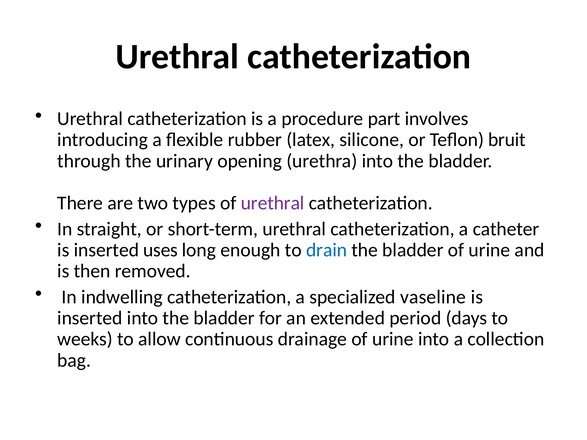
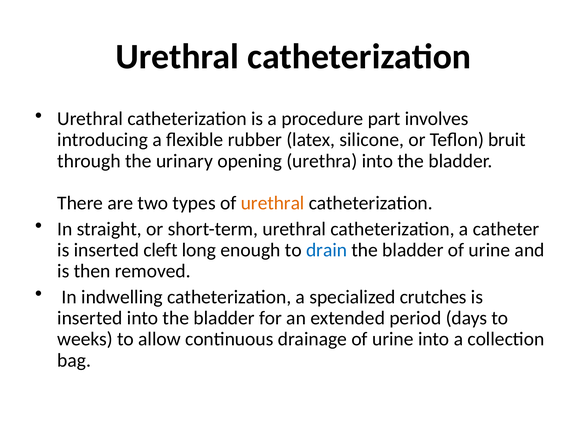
urethral colour: purple -> orange (273, 203)
uses: uses -> cleft (161, 250)
vaseline: vaseline -> crutches (433, 297)
